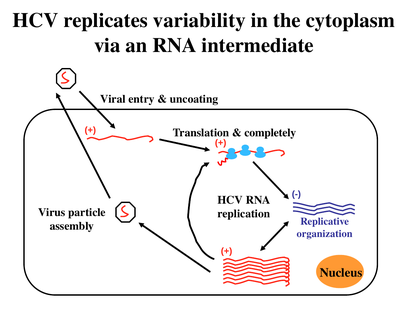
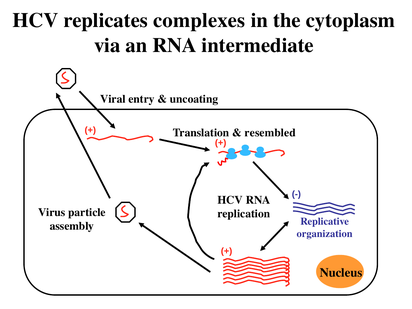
variability: variability -> complexes (199, 21)
completely: completely -> resembled (270, 133)
